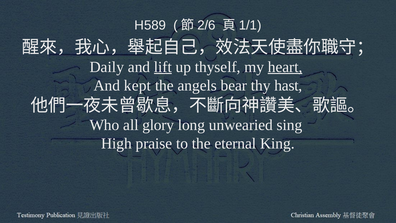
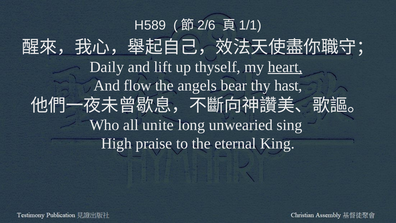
lift underline: present -> none (163, 67)
kept: kept -> flow (138, 85)
glory: glory -> unite (158, 125)
